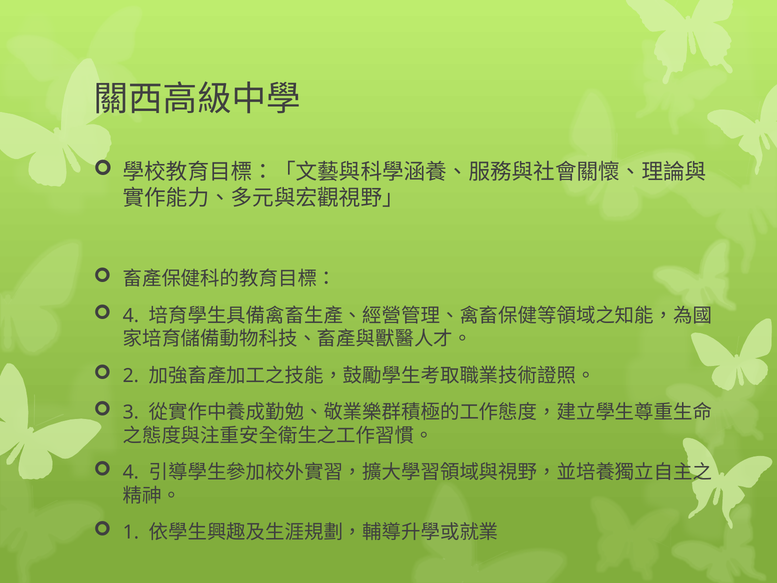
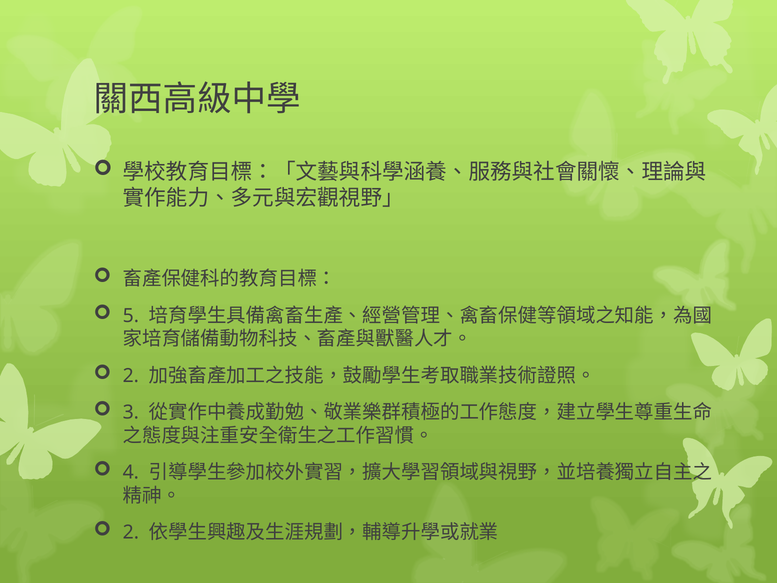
4: 4 -> 5 (131, 316)
1: 1 -> 2 (131, 532)
